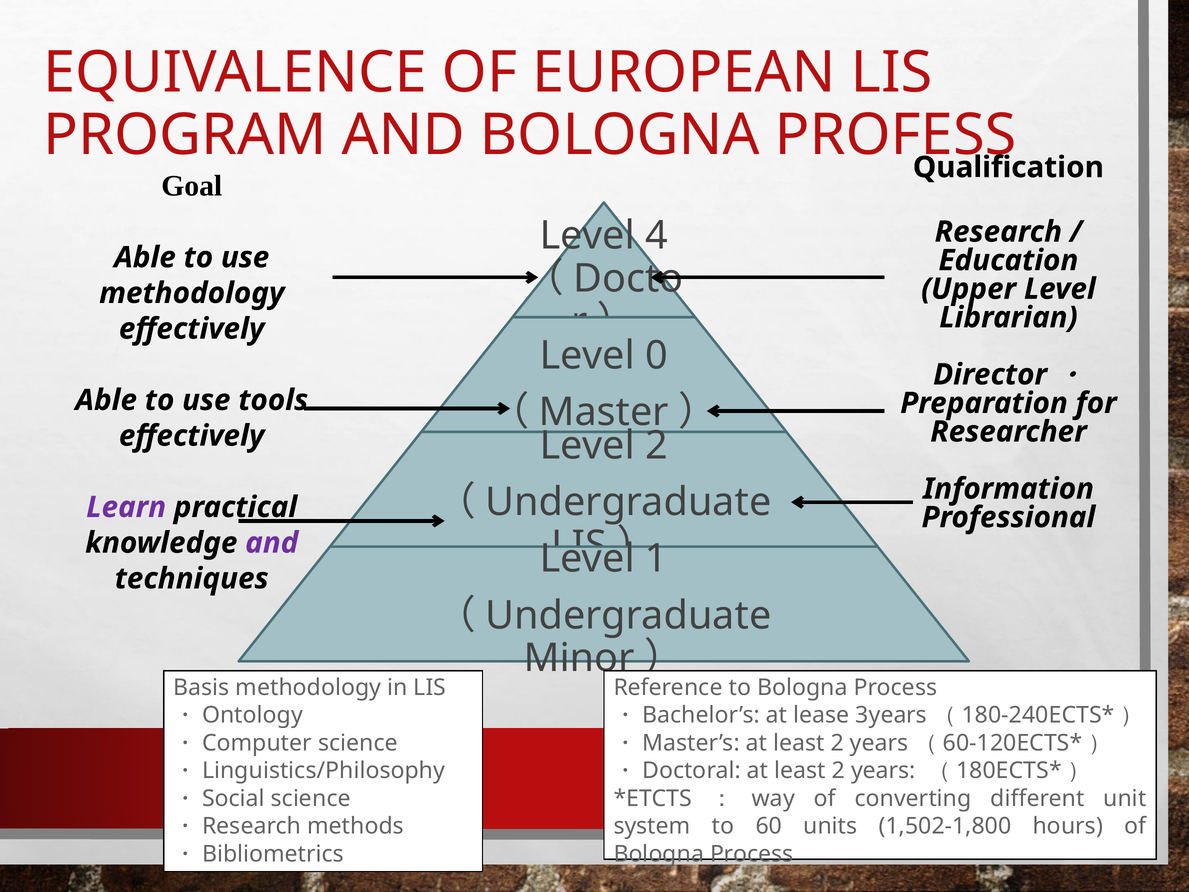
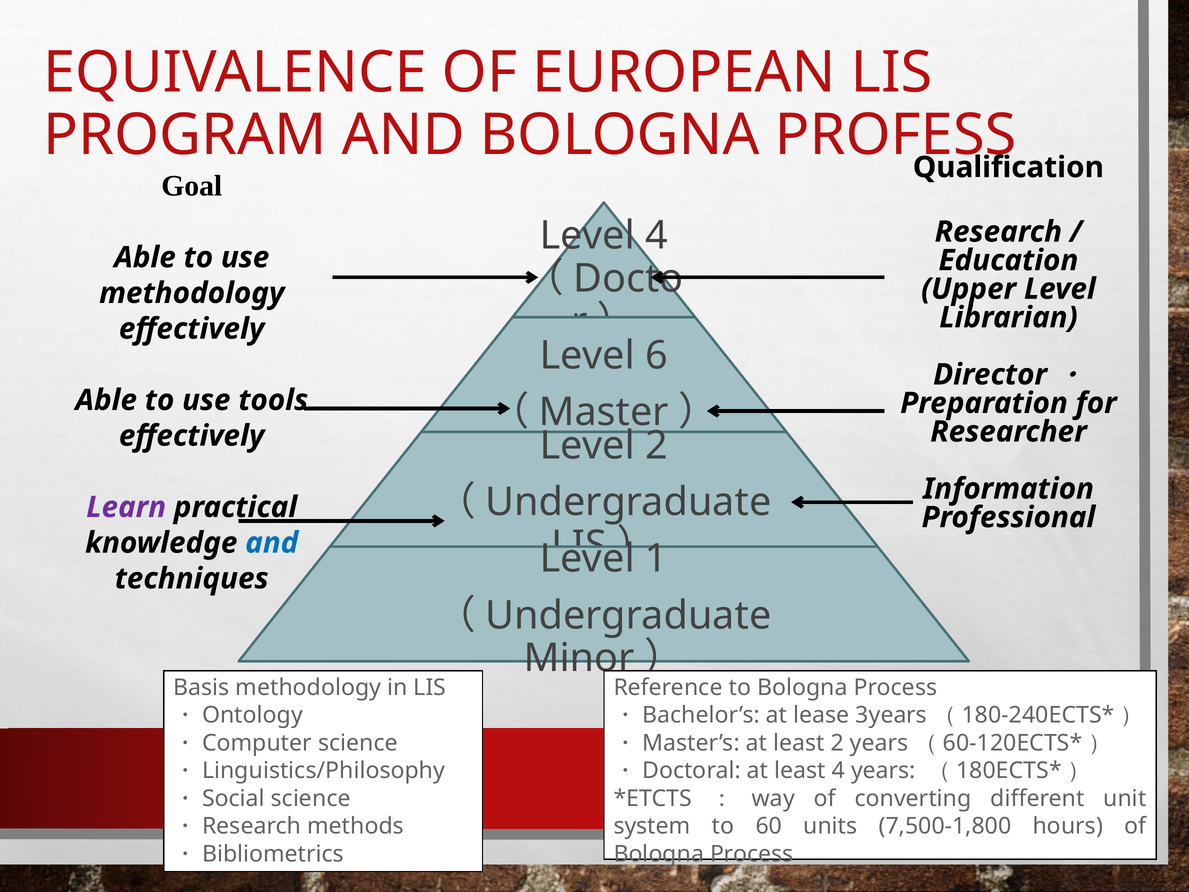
0: 0 -> 6 (656, 355)
and colour: purple -> blue (272, 543)
2: 2 -> 4 (838, 771)
1,502-1,800: 1,502-1,800 -> 7,500-1,800 (945, 826)
